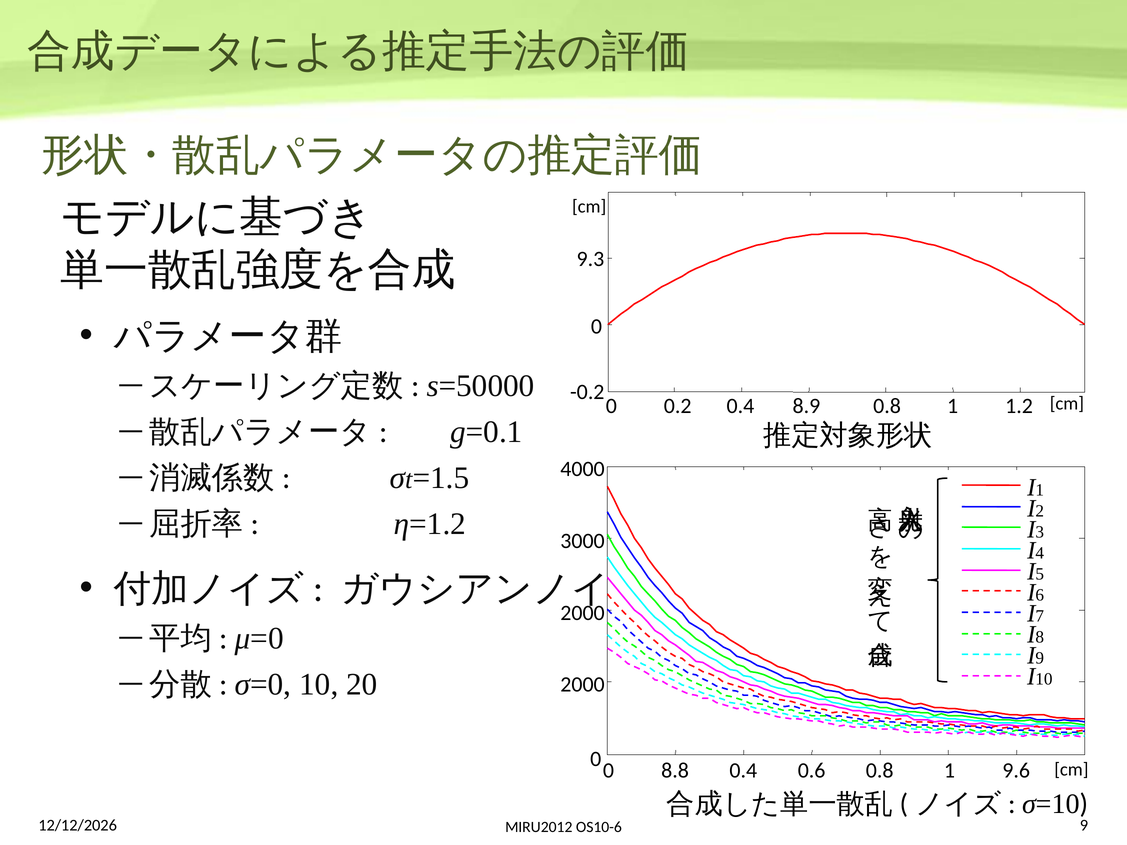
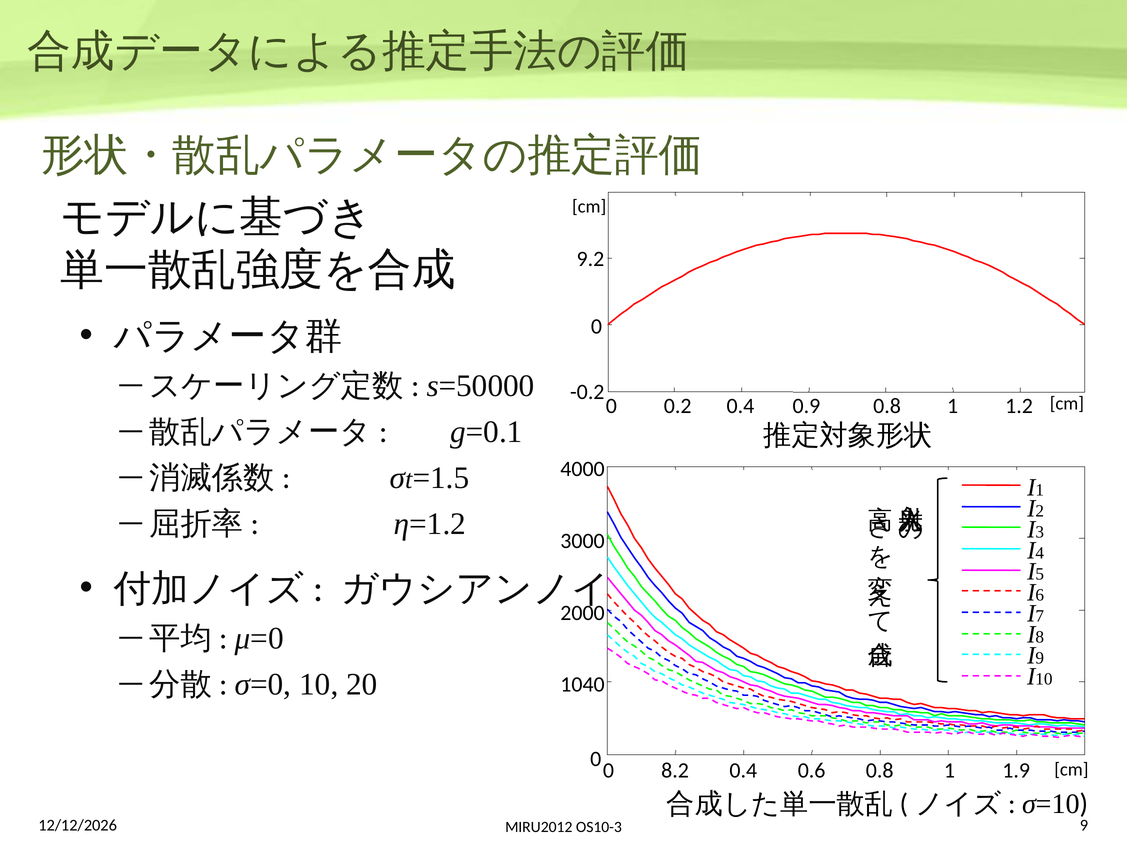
9.3: 9.3 -> 9.2 (590, 259)
8.9: 8.9 -> 0.9 (806, 406)
2000: 2000 -> 1040 (583, 685)
8.8: 8.8 -> 8.2 (675, 771)
9.6: 9.6 -> 1.9 (1016, 771)
OS10-6: OS10-6 -> OS10-3 (599, 827)
